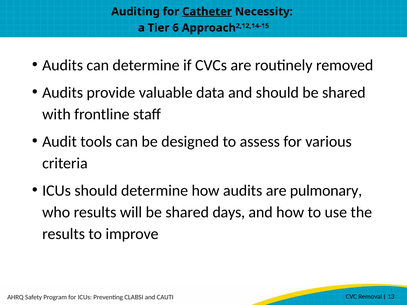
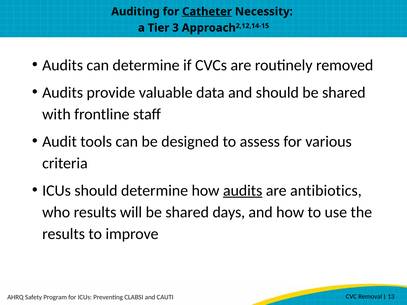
6: 6 -> 3 (176, 28)
audits underline: none -> present (243, 191)
pulmonary: pulmonary -> antibiotics (326, 191)
